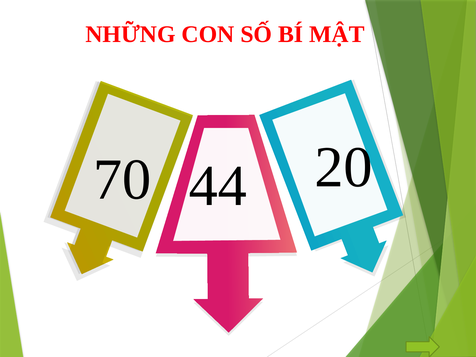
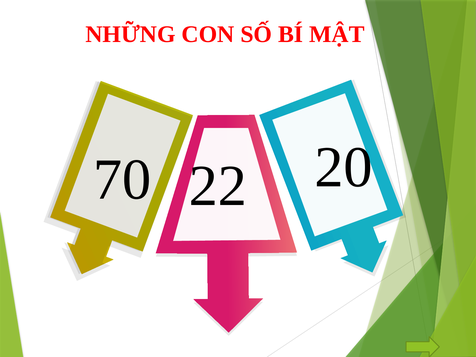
44: 44 -> 22 (218, 186)
